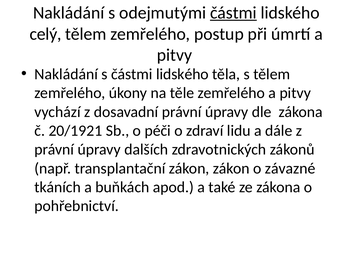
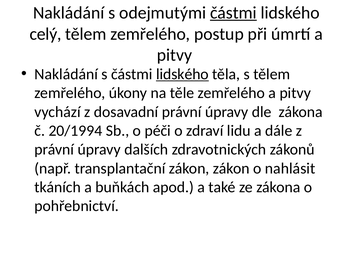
lidského underline: none -> present (182, 74)
20/1921: 20/1921 -> 20/1994 (75, 131)
závazné: závazné -> nahlásit (290, 168)
